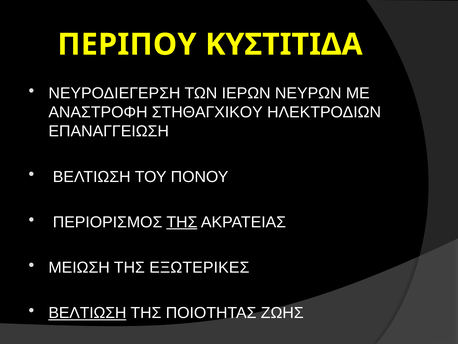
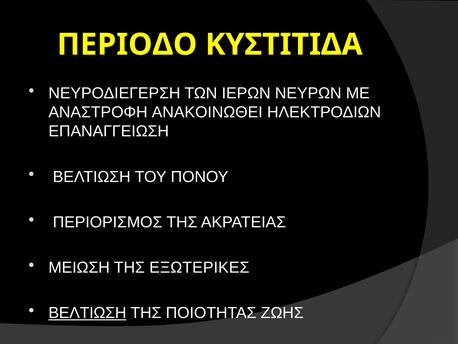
ΠΕΡΙΠΟΥ: ΠΕΡΙΠΟΥ -> ΠΕΡΙΟΔΟ (127, 45)
ΣΤΗΘΑΓΧΙΚΟΥ: ΣΤΗΘΑΓΧΙΚΟΥ -> ΑΝΑΚΟΙΝΩΘΕΙ (207, 112)
ΤΗΣ underline: present -> none (182, 222)
